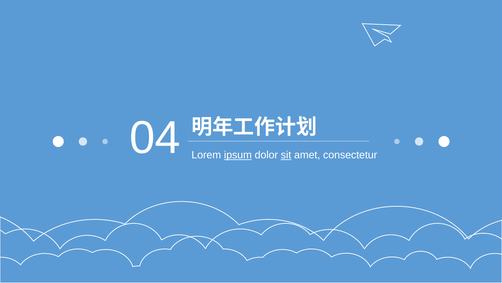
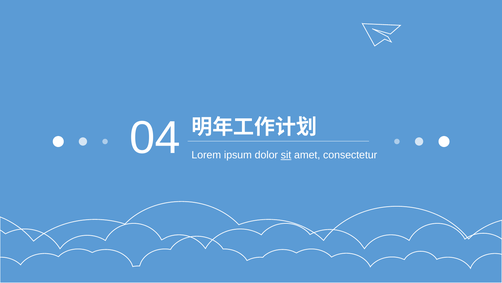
ipsum underline: present -> none (238, 155)
